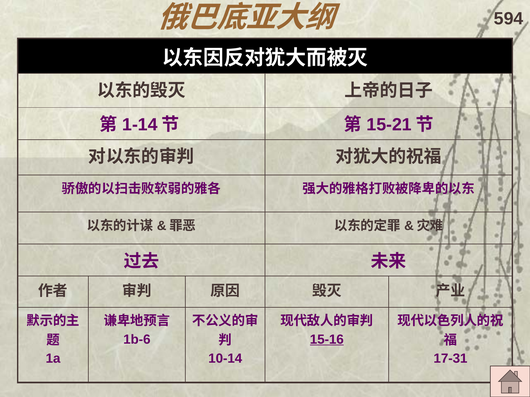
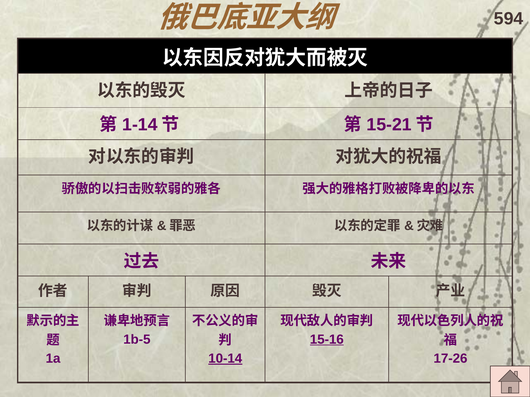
1b-6: 1b-6 -> 1b-5 (137, 340)
10-14 underline: none -> present (225, 359)
17-31: 17-31 -> 17-26 (450, 359)
